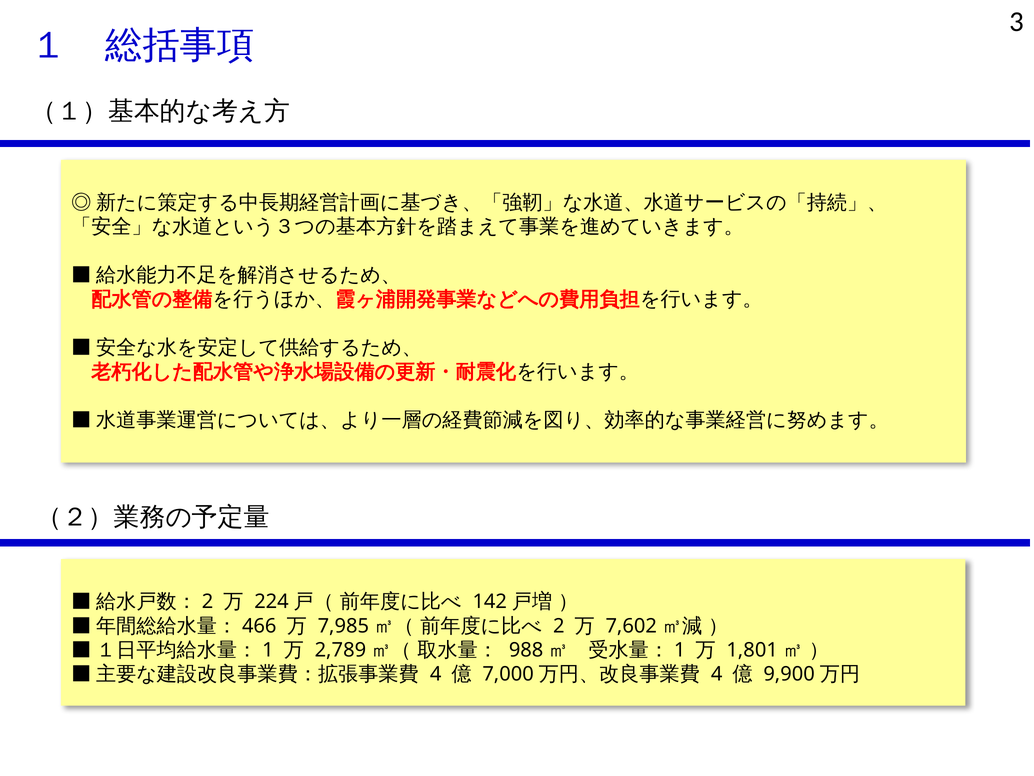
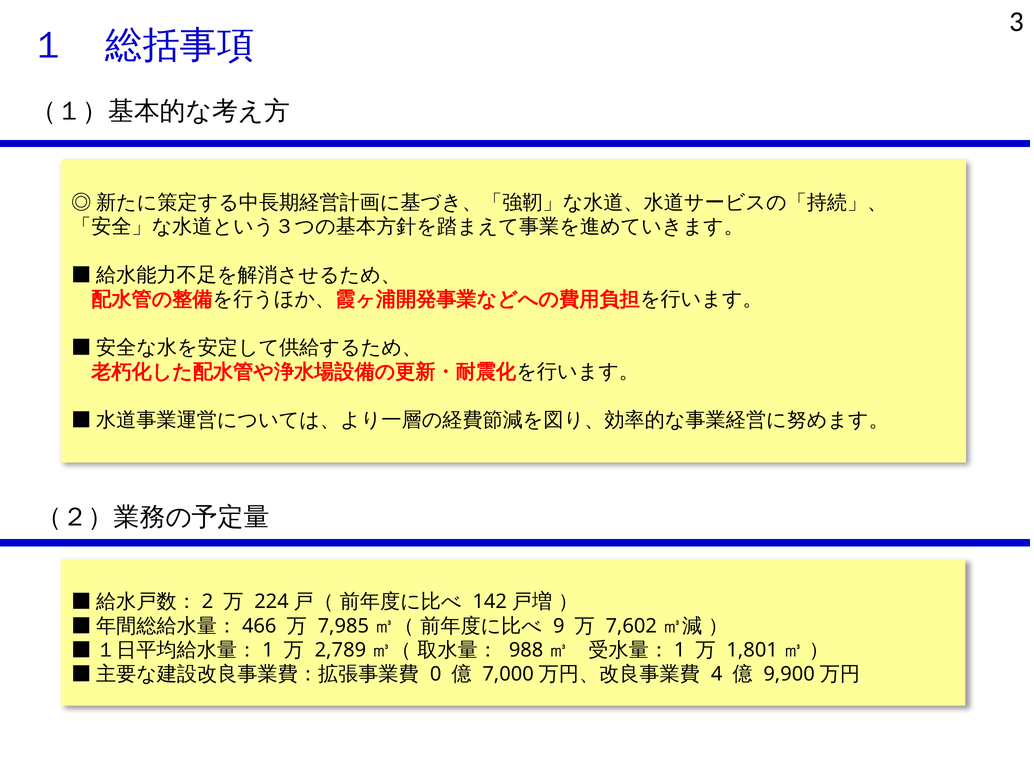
2: 2 -> 9 (559, 626)
4: 4 -> 0 (436, 674)
